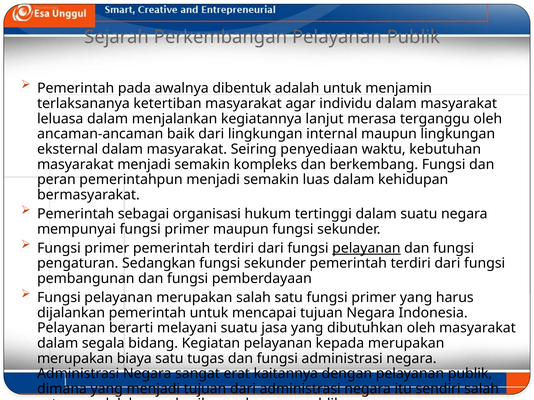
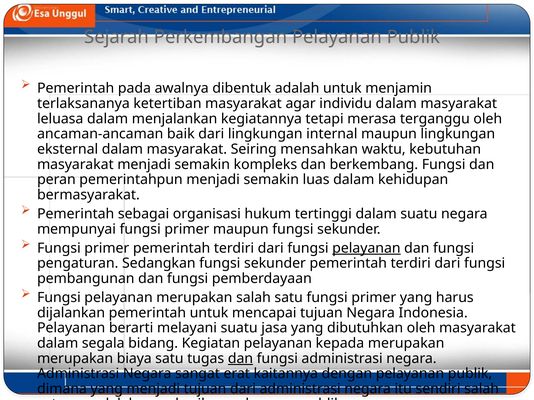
lanjut: lanjut -> tetapi (325, 119)
penyediaan: penyediaan -> mensahkan (319, 149)
dan underline: none -> present (240, 359)
